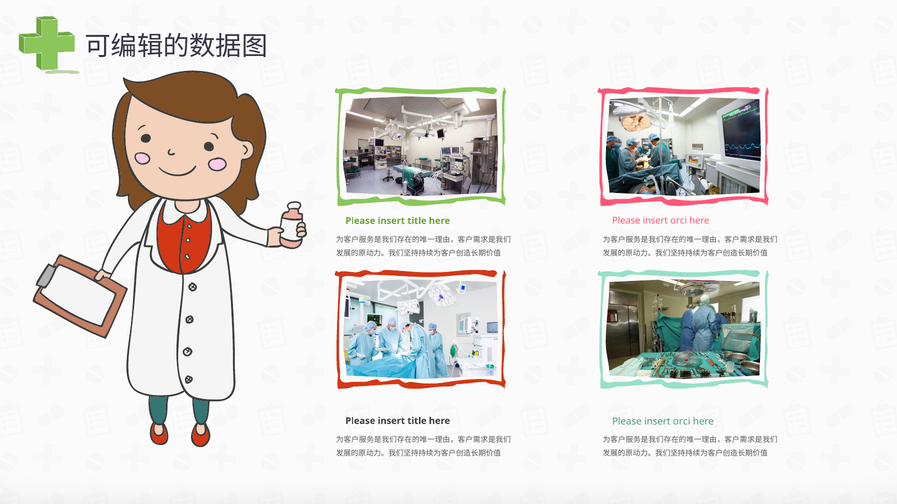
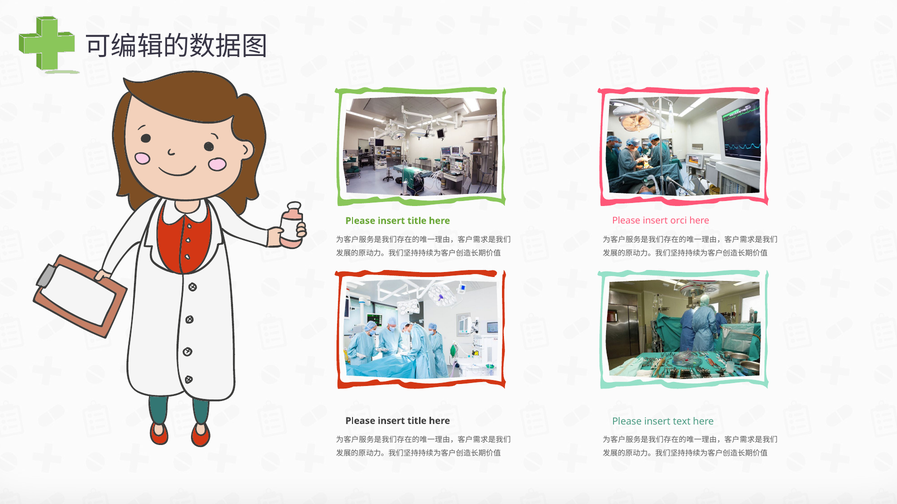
orci: orci -> text (682, 422)
